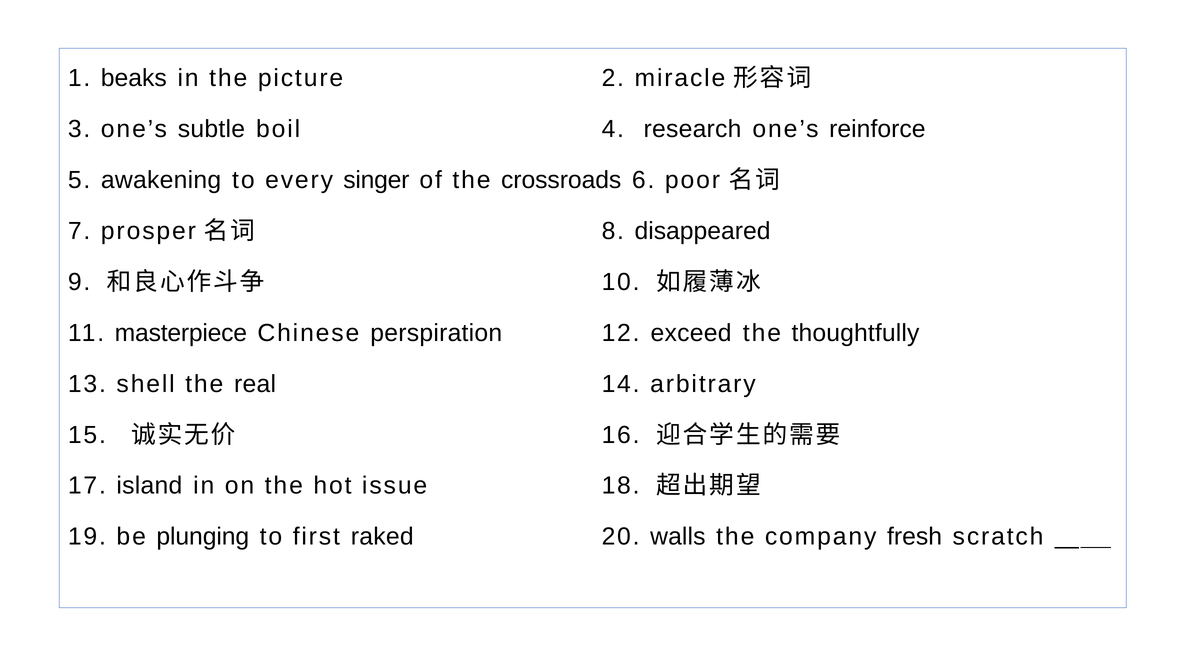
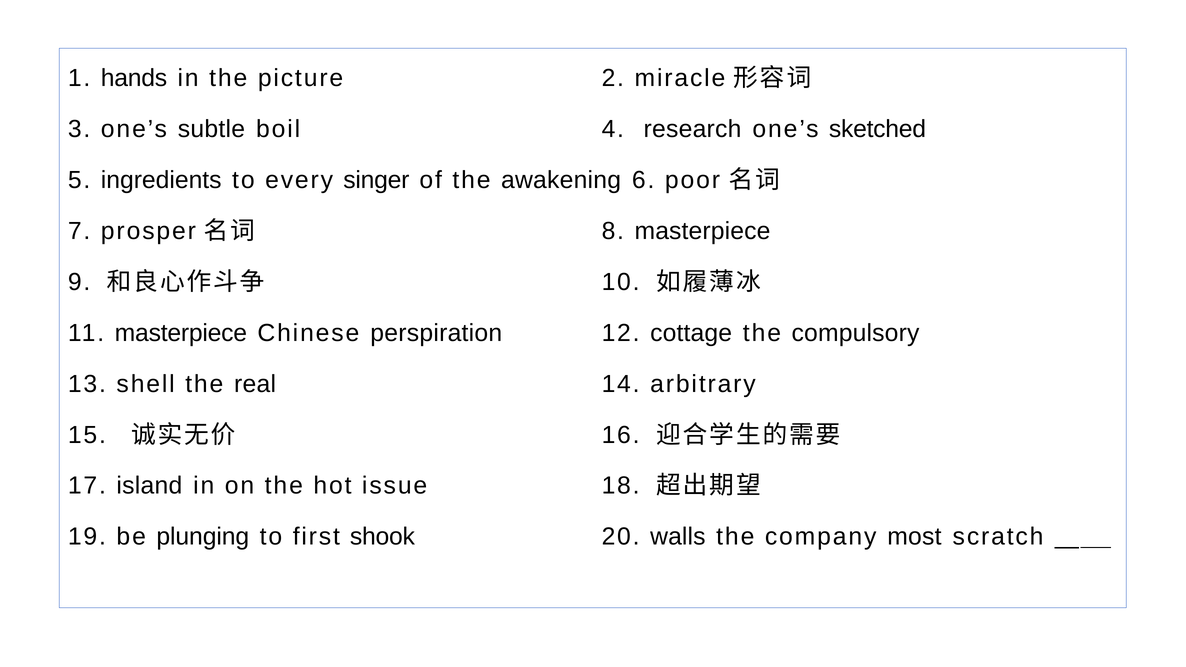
beaks: beaks -> hands (134, 78)
reinforce: reinforce -> sketched (878, 129)
awakening: awakening -> ingredients (161, 180)
crossroads: crossroads -> awakening (561, 180)
8 disappeared: disappeared -> masterpiece (702, 231)
exceed: exceed -> cottage (691, 333)
thoughtfully: thoughtfully -> compulsory (855, 333)
raked: raked -> shook (382, 537)
fresh: fresh -> most (914, 537)
